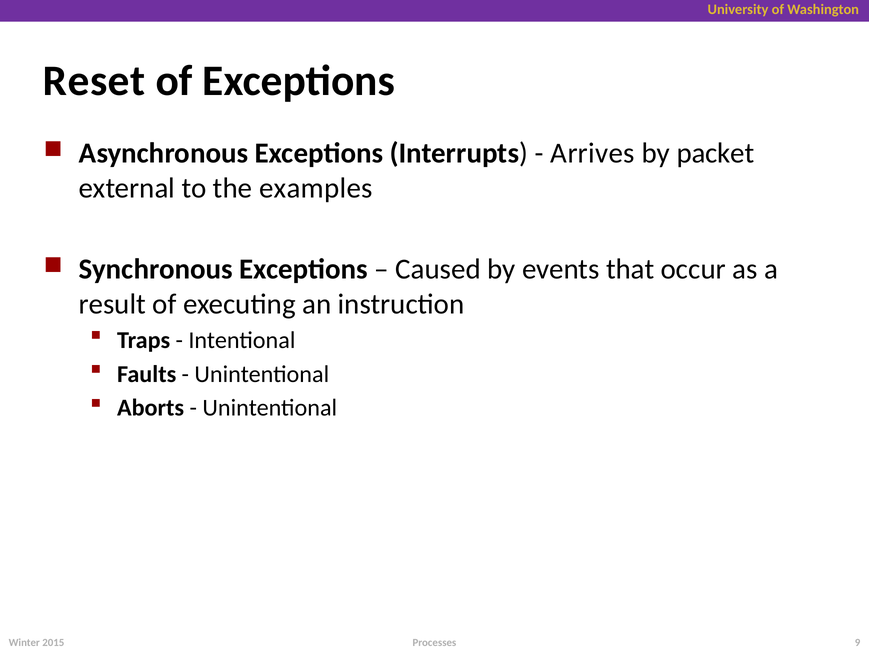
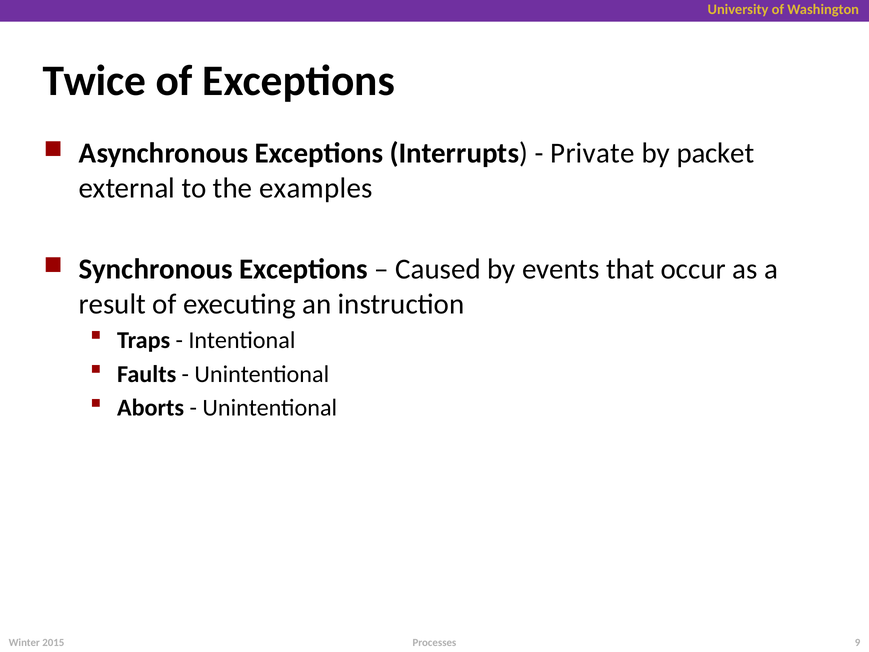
Reset: Reset -> Twice (94, 81)
Arrives: Arrives -> Private (593, 153)
